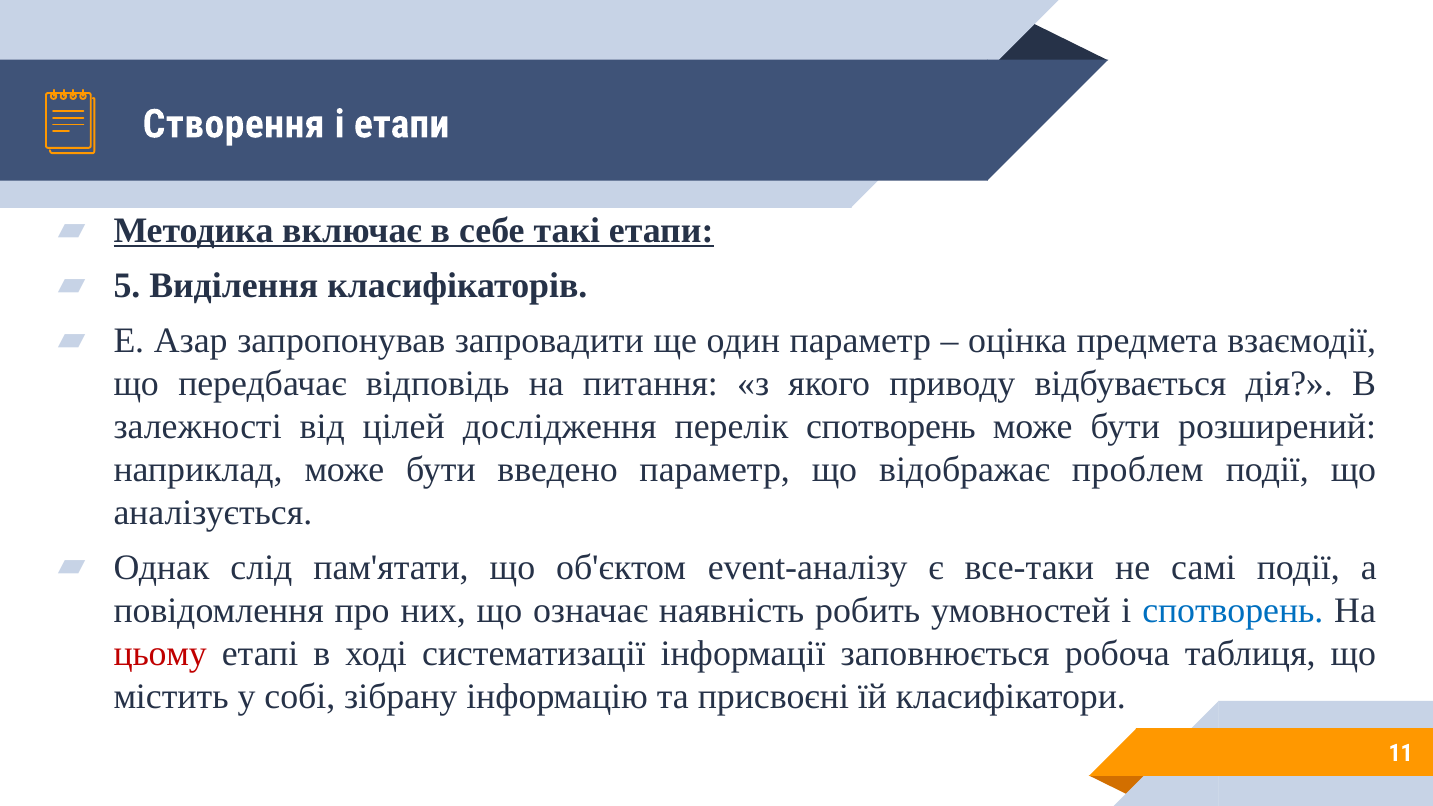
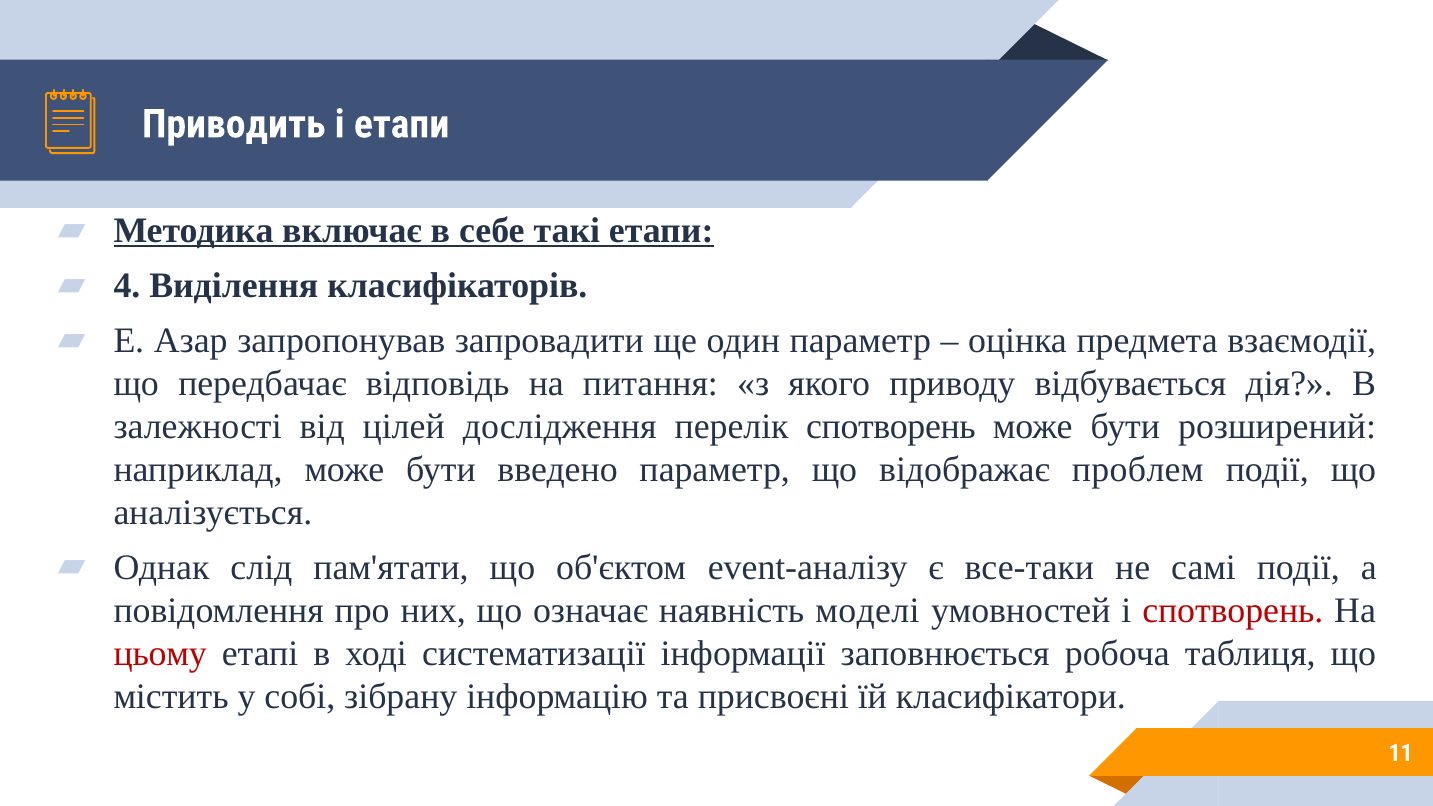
Створення: Створення -> Приводить (234, 124)
5: 5 -> 4 (127, 285)
робить: робить -> моделі (868, 610)
спотворень colour: blue -> red (1233, 610)
